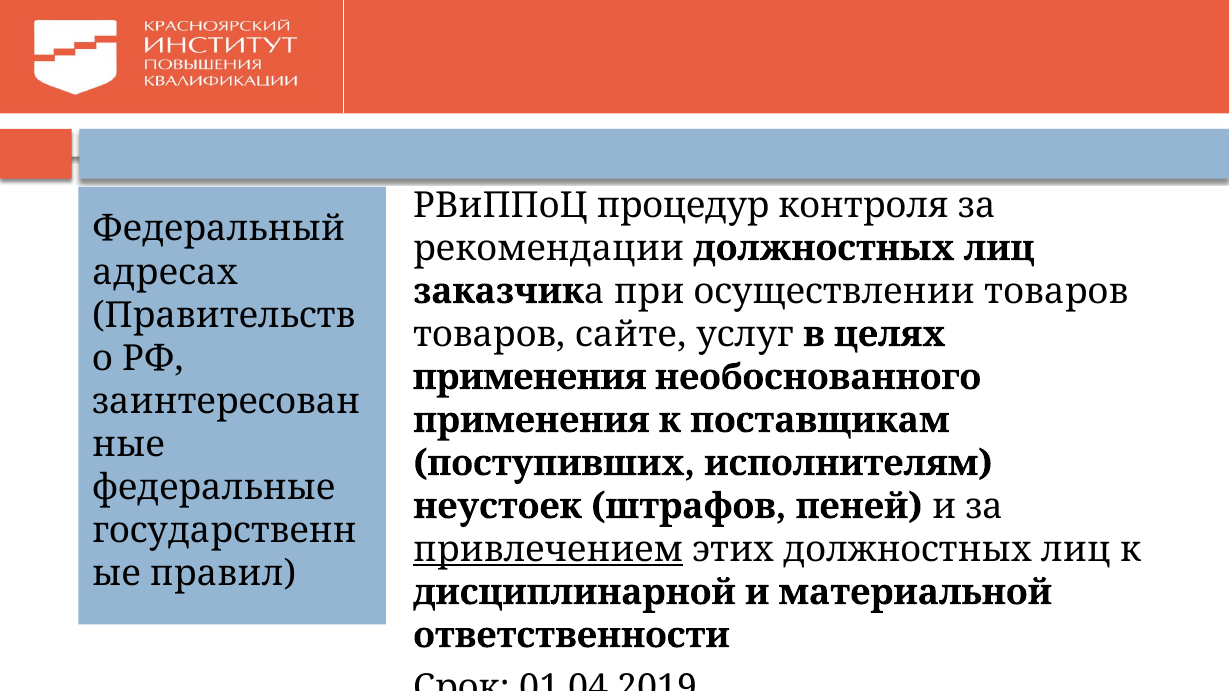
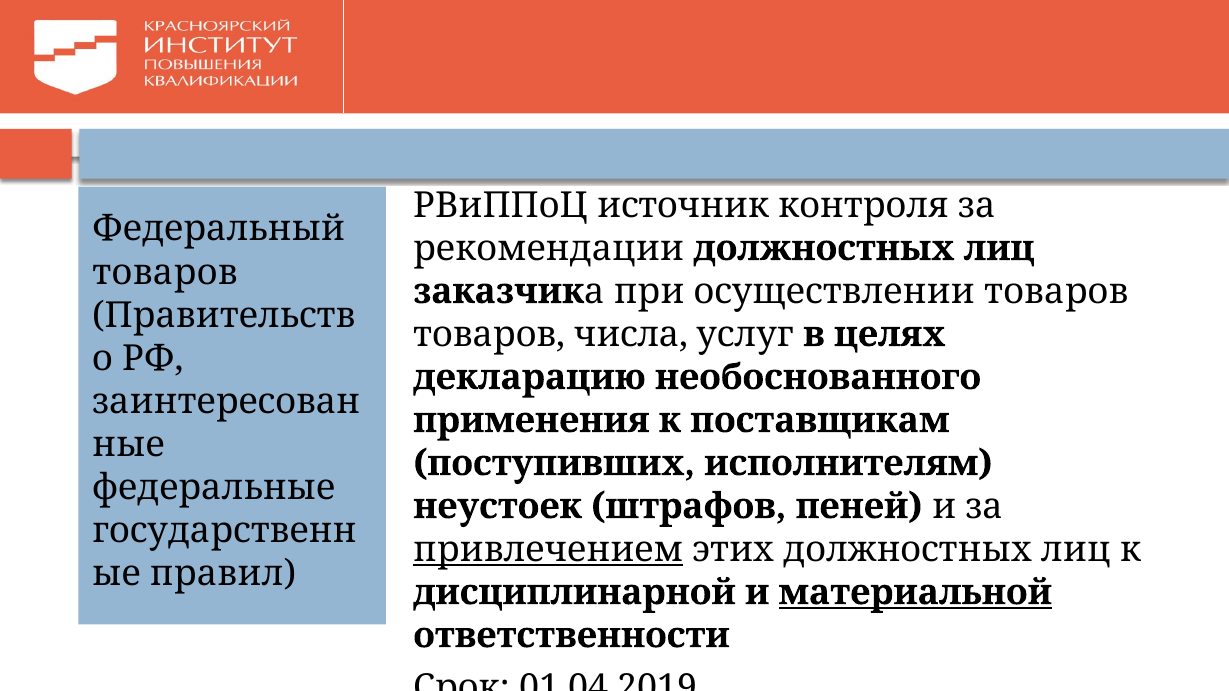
процедур: процедур -> источник (683, 205)
адресах: адресах -> товаров (165, 272)
сайте: сайте -> числа (631, 334)
применения: применения -> декларацию (529, 377)
материальной underline: none -> present (915, 593)
